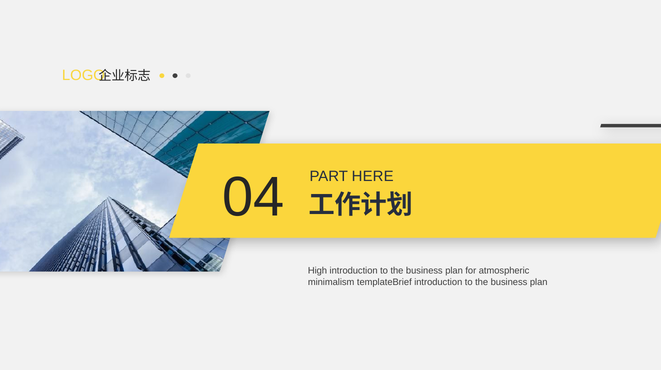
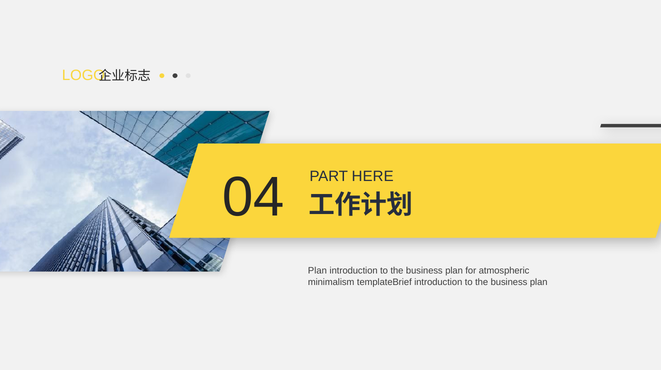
High: High -> Plan (317, 271)
